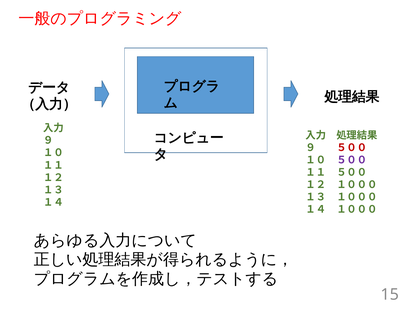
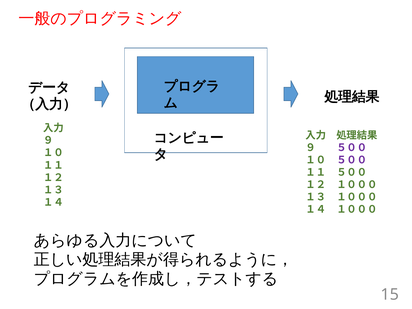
５００ colour: red -> purple (352, 148)
